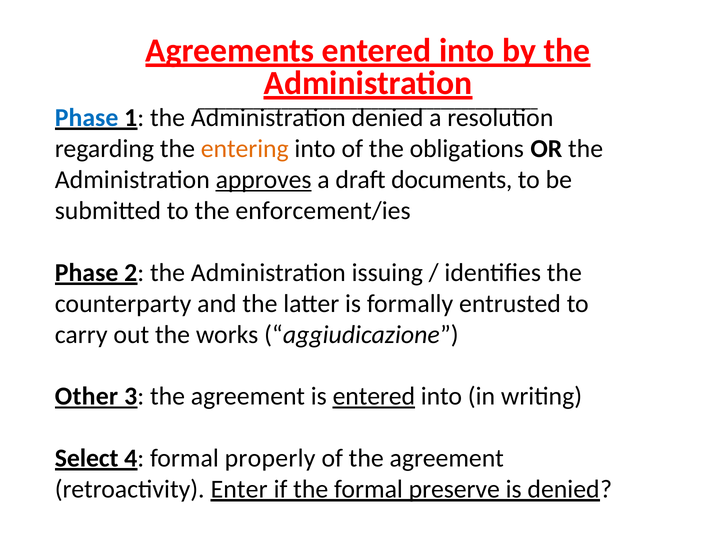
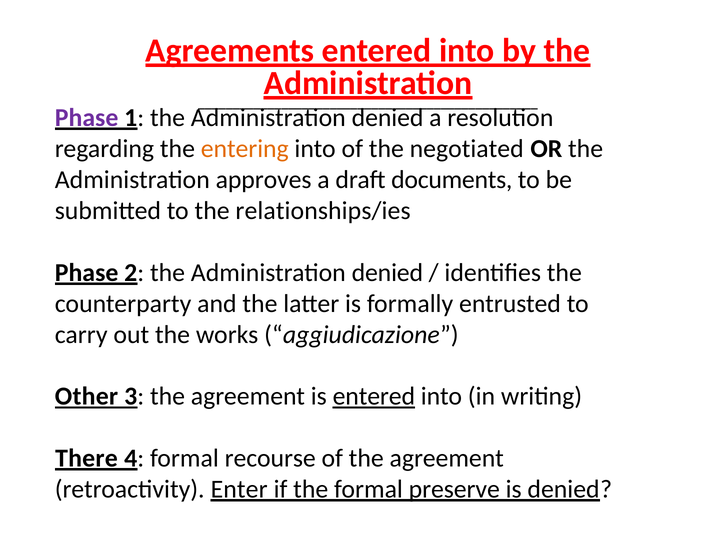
Phase colour: blue -> purple (87, 118)
obligations: obligations -> negotiated (467, 149)
approves underline: present -> none (264, 180)
enforcement/ies: enforcement/ies -> relationships/ies (323, 211)
2 the Administration issuing: issuing -> denied (387, 272)
Select: Select -> There (86, 458)
properly: properly -> recourse (270, 458)
